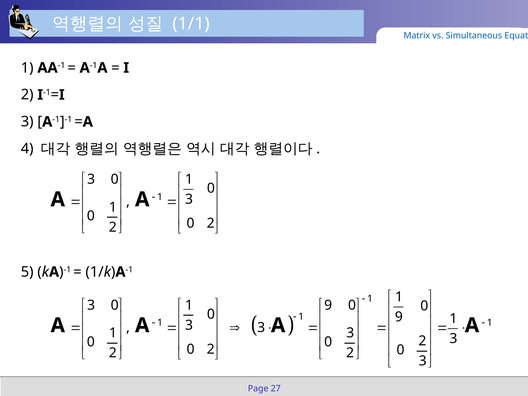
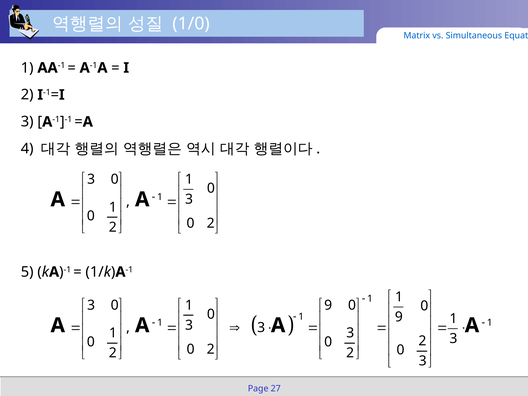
1/1: 1/1 -> 1/0 (191, 24)
